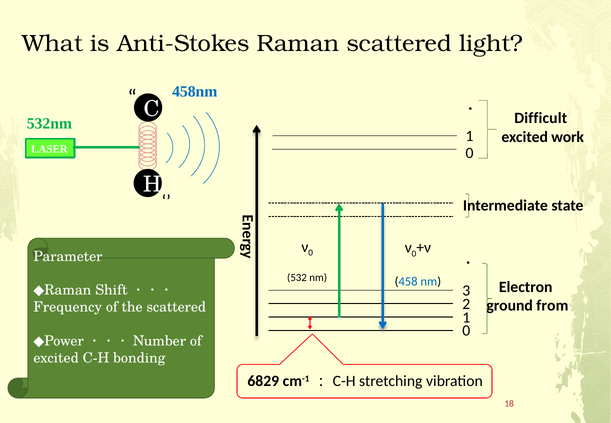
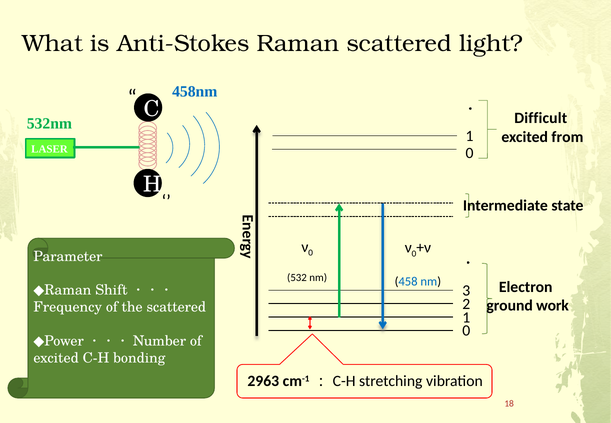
work: work -> from (567, 137)
from: from -> work (553, 306)
6829: 6829 -> 2963 (263, 381)
